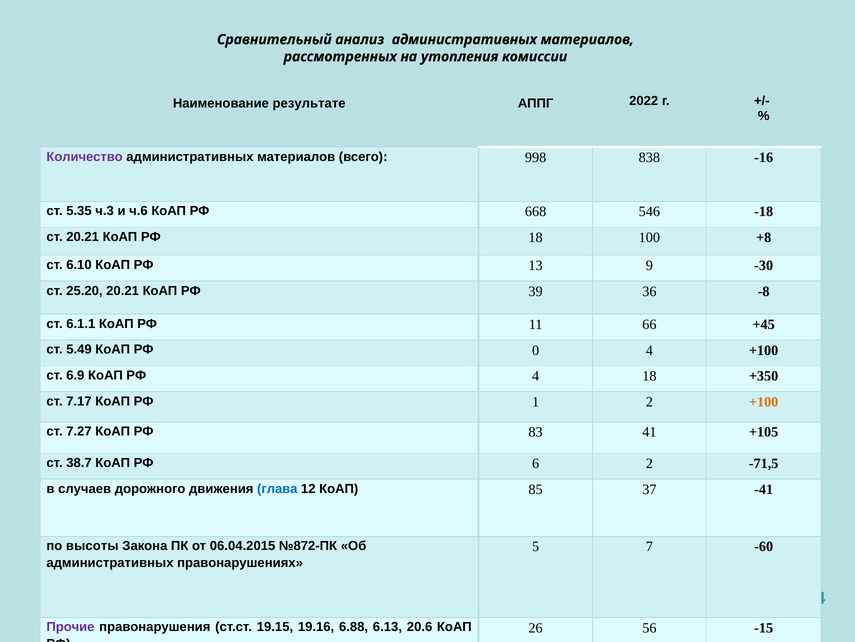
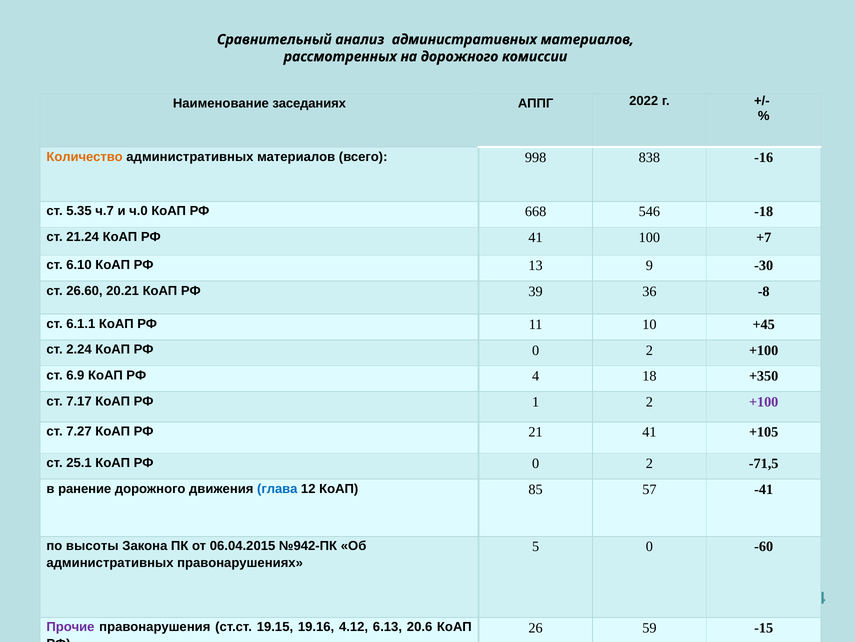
на утопления: утопления -> дорожного (460, 57)
результате: результате -> заседаниях (309, 103)
Количество colour: purple -> orange (85, 157)
ч.3: ч.3 -> ч.7 (105, 211)
ч.6: ч.6 -> ч.0 (138, 211)
ст 20.21: 20.21 -> 21.24 (83, 237)
РФ 18: 18 -> 41 (536, 237)
+8: +8 -> +7 (764, 237)
25.20: 25.20 -> 26.60 (84, 290)
66: 66 -> 10 (649, 324)
5.49: 5.49 -> 2.24 (79, 349)
4: 4 -> 2 (649, 350)
+100 colour: orange -> purple (764, 401)
83: 83 -> 21 (536, 432)
38.7: 38.7 -> 25.1 (79, 462)
6: 6 -> 0 (536, 463)
случаев: случаев -> ранение (85, 488)
37: 37 -> 57 (649, 489)
№872-ПК: №872-ПК -> №942-ПК (308, 545)
5 7: 7 -> 0 (649, 546)
6.88: 6.88 -> 4.12 (354, 626)
56: 56 -> 59 (649, 627)
